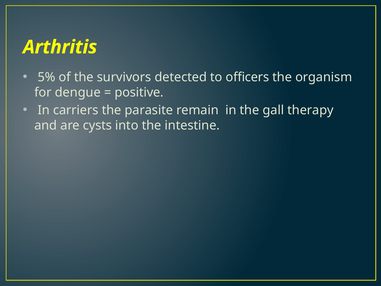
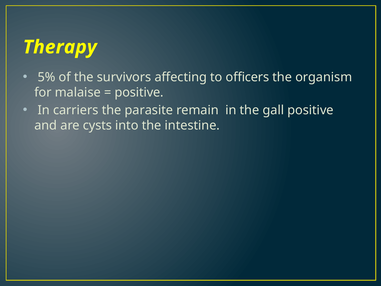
Arthritis: Arthritis -> Therapy (60, 47)
detected: detected -> affecting (181, 77)
dengue: dengue -> malaise (78, 92)
gall therapy: therapy -> positive (310, 110)
